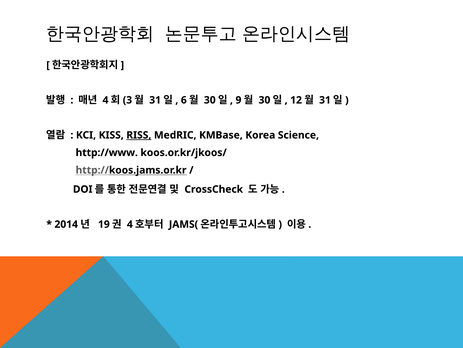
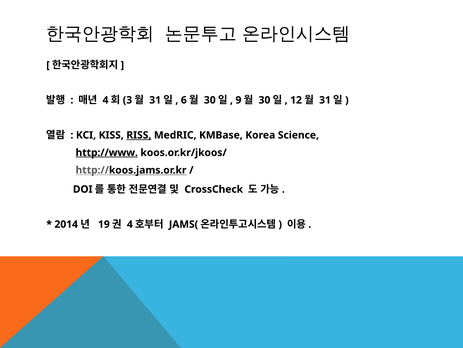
http://www underline: none -> present (107, 152)
